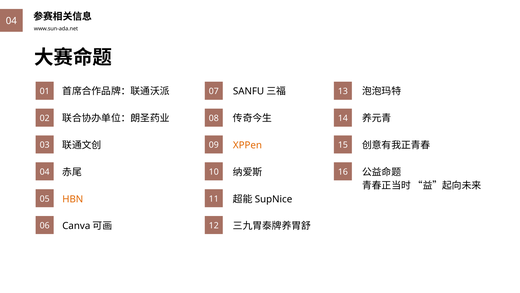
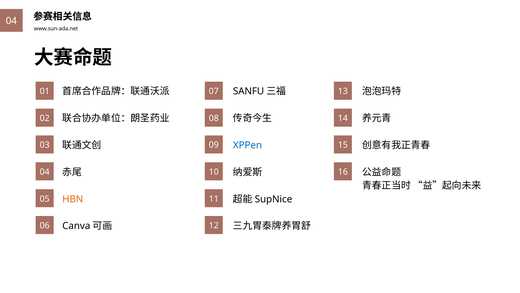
XPPen colour: orange -> blue (247, 145)
